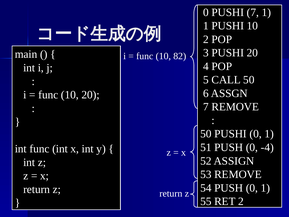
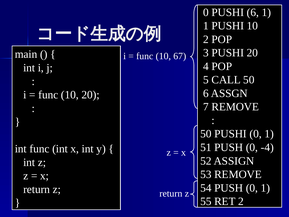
PUSHI 7: 7 -> 6 (253, 12)
82: 82 -> 67 (180, 56)
